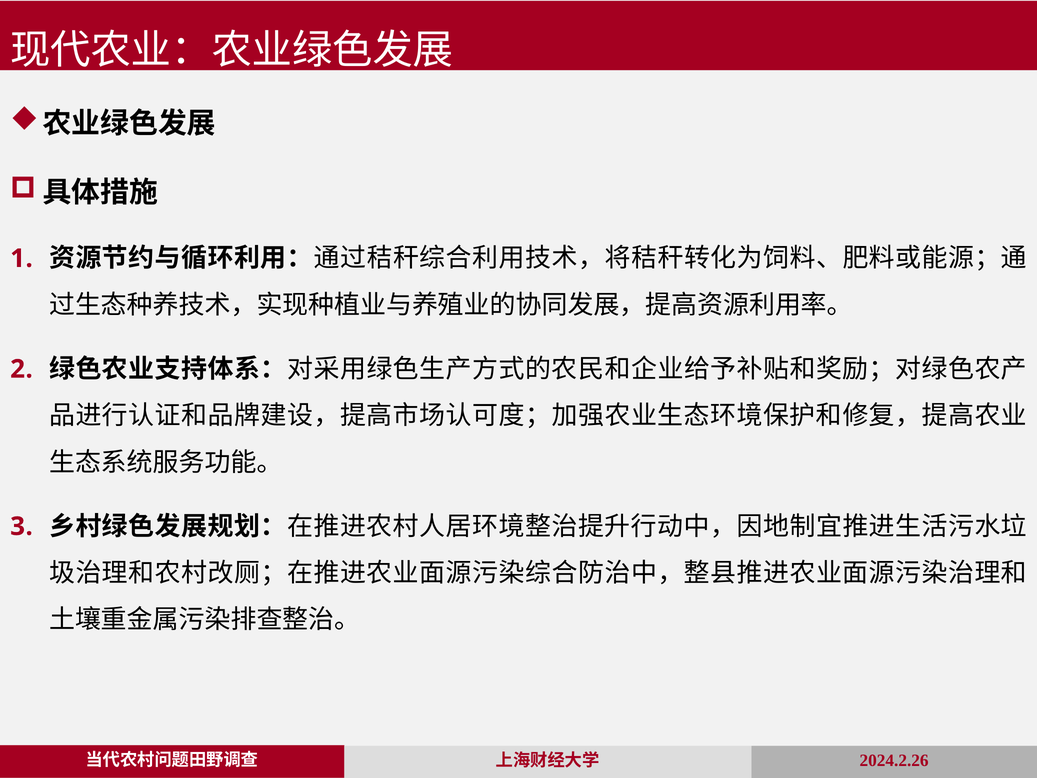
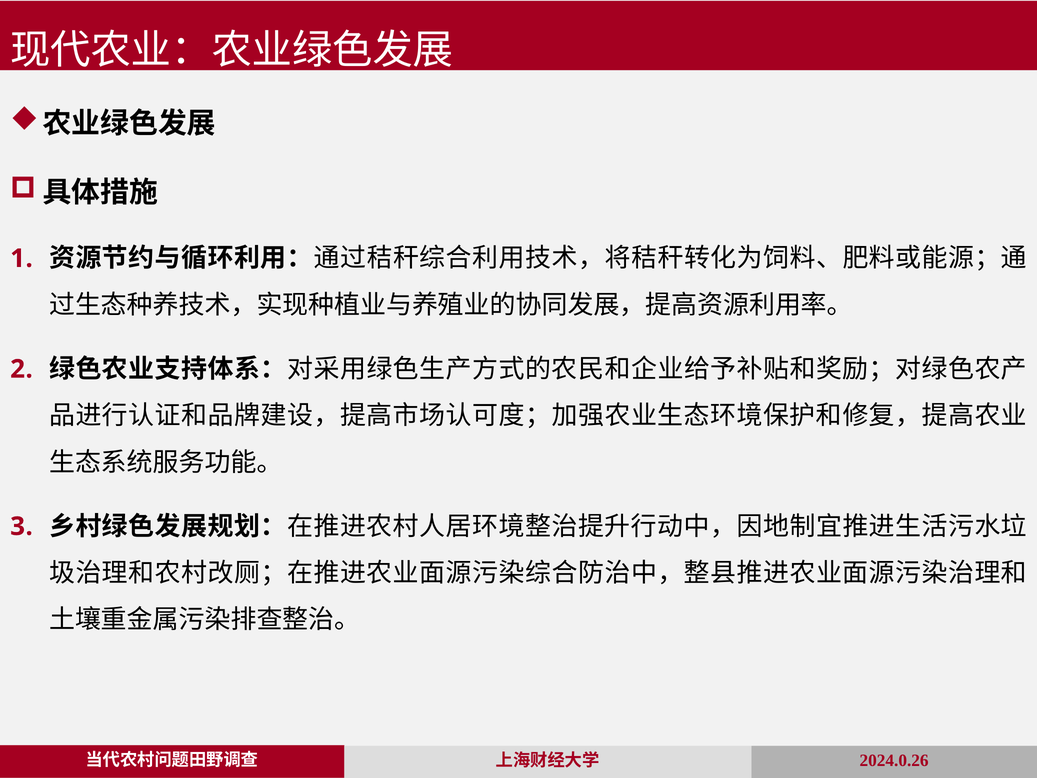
2024.2.26: 2024.2.26 -> 2024.0.26 (894, 760)
